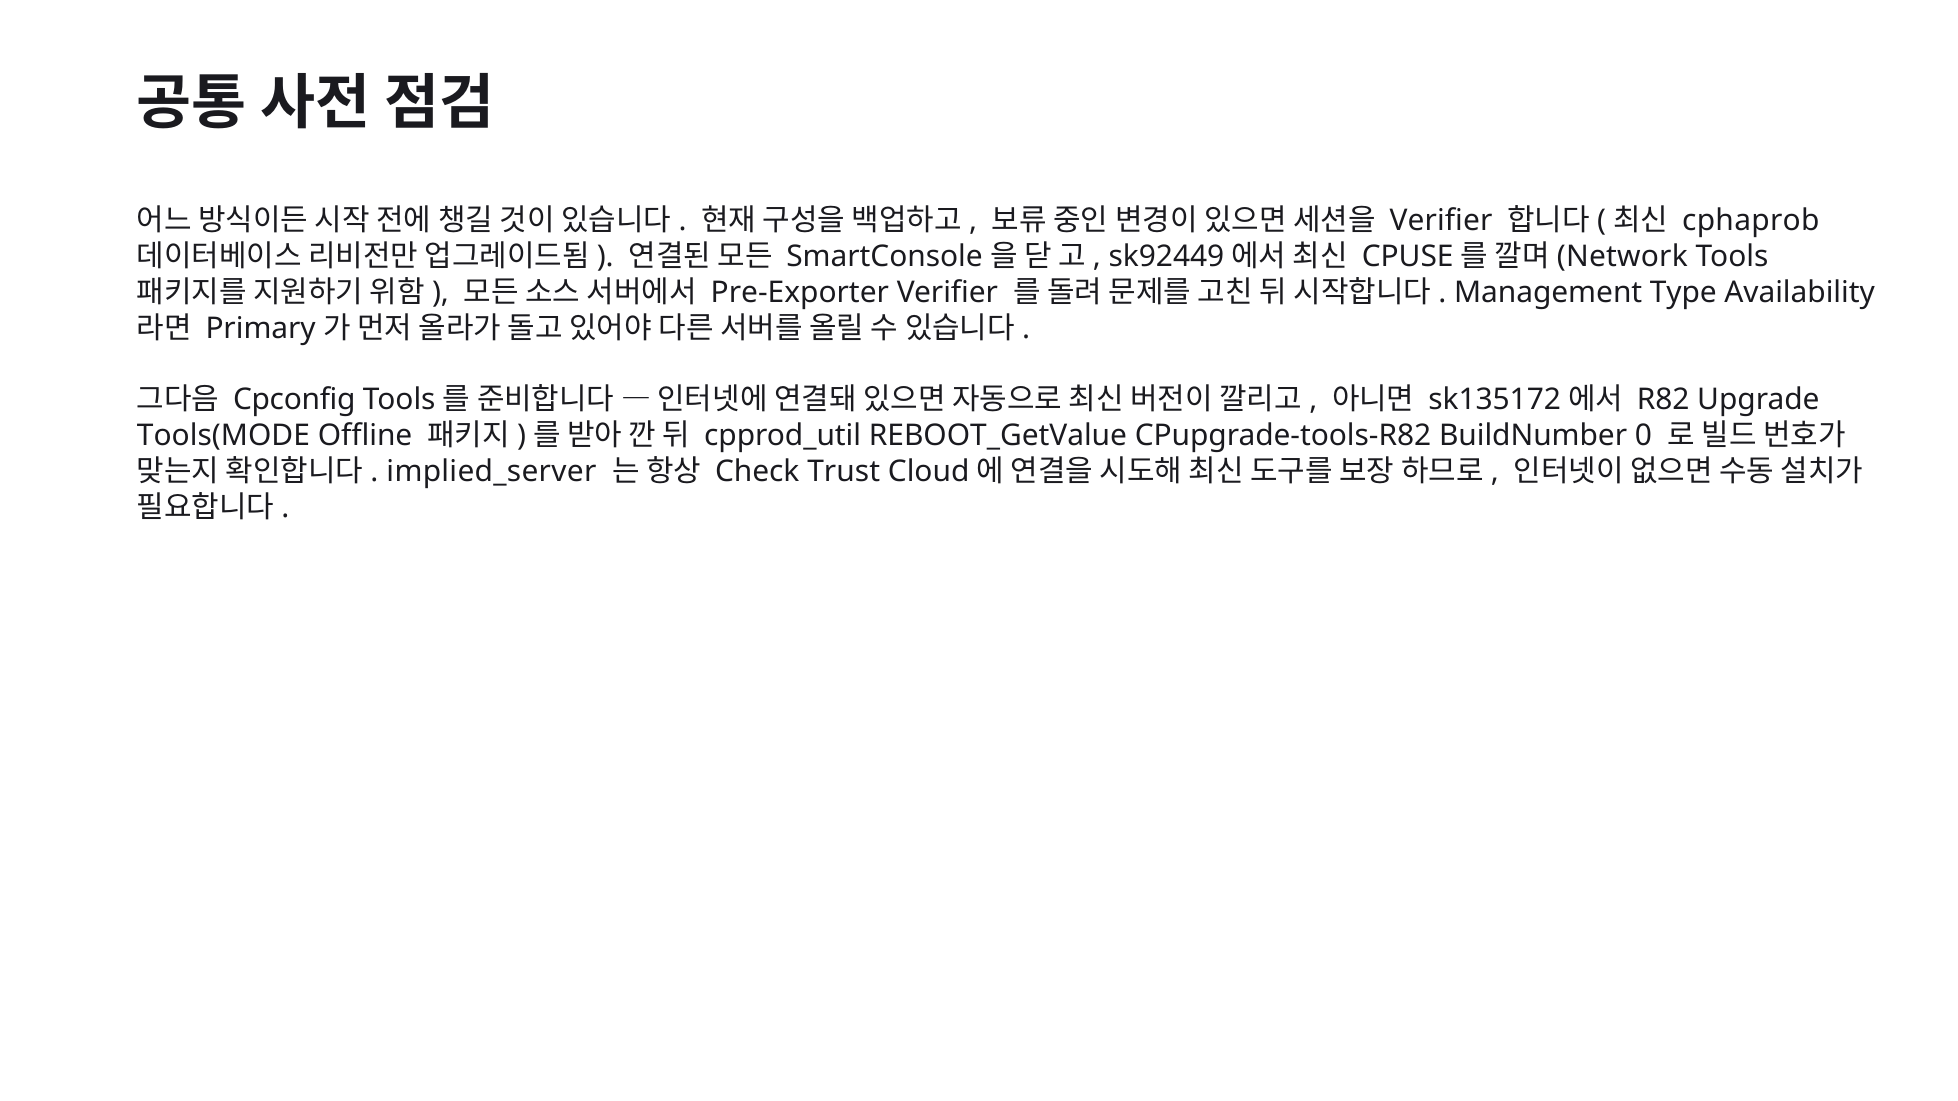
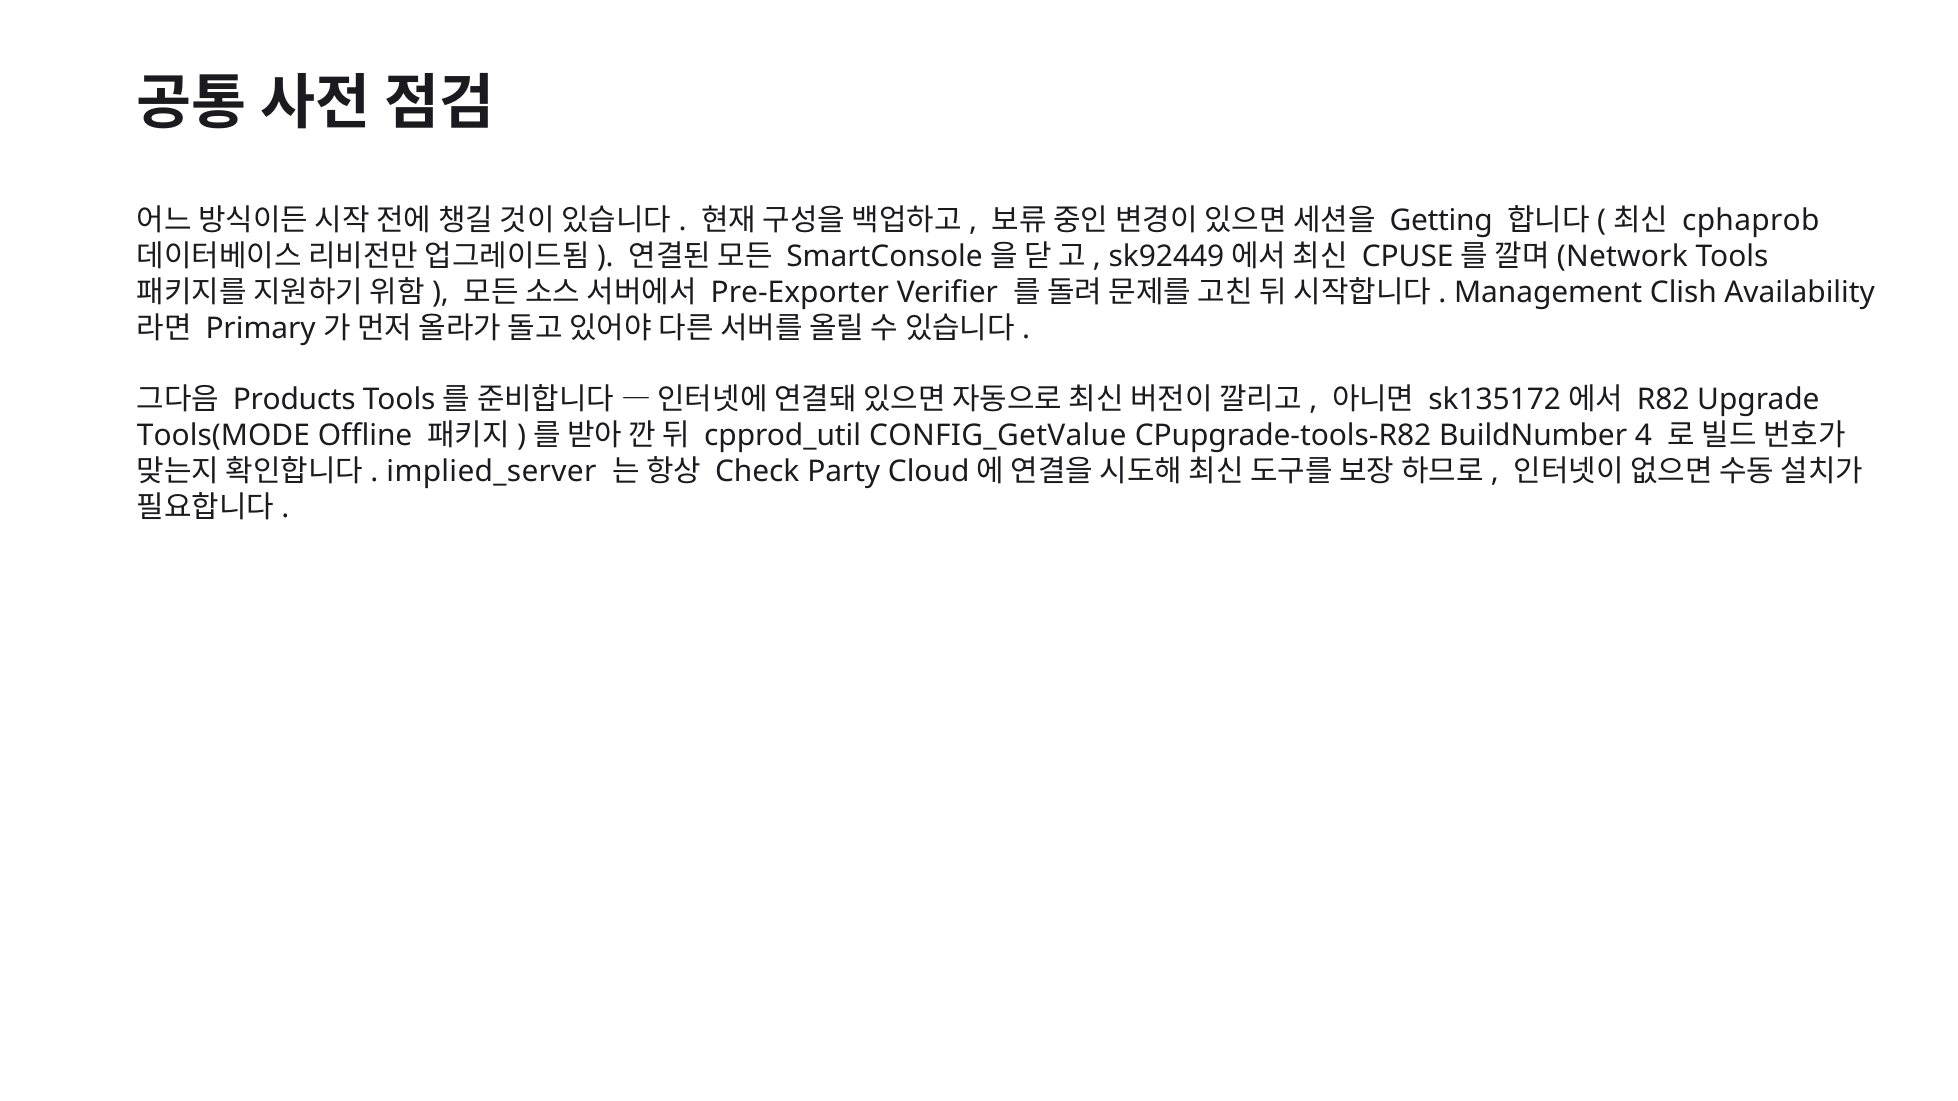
Verifier: Verifier -> Getting (1441, 221)
Type: Type -> Clish (1683, 292)
Cpconfig: Cpconfig -> Products (294, 400)
REBOOT_GetValue: REBOOT_GetValue -> CONFIG_GetValue (998, 436)
0: 0 -> 4 (1643, 436)
Trust: Trust -> Party (844, 472)
